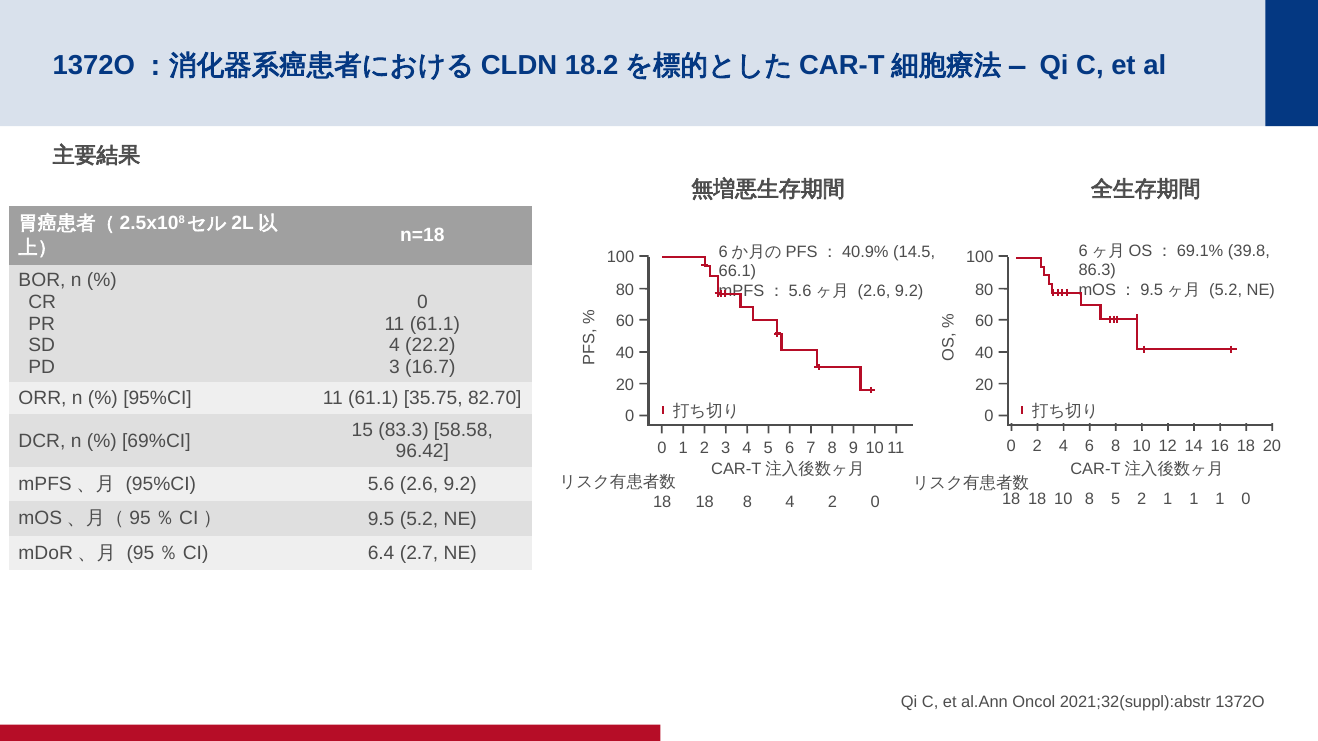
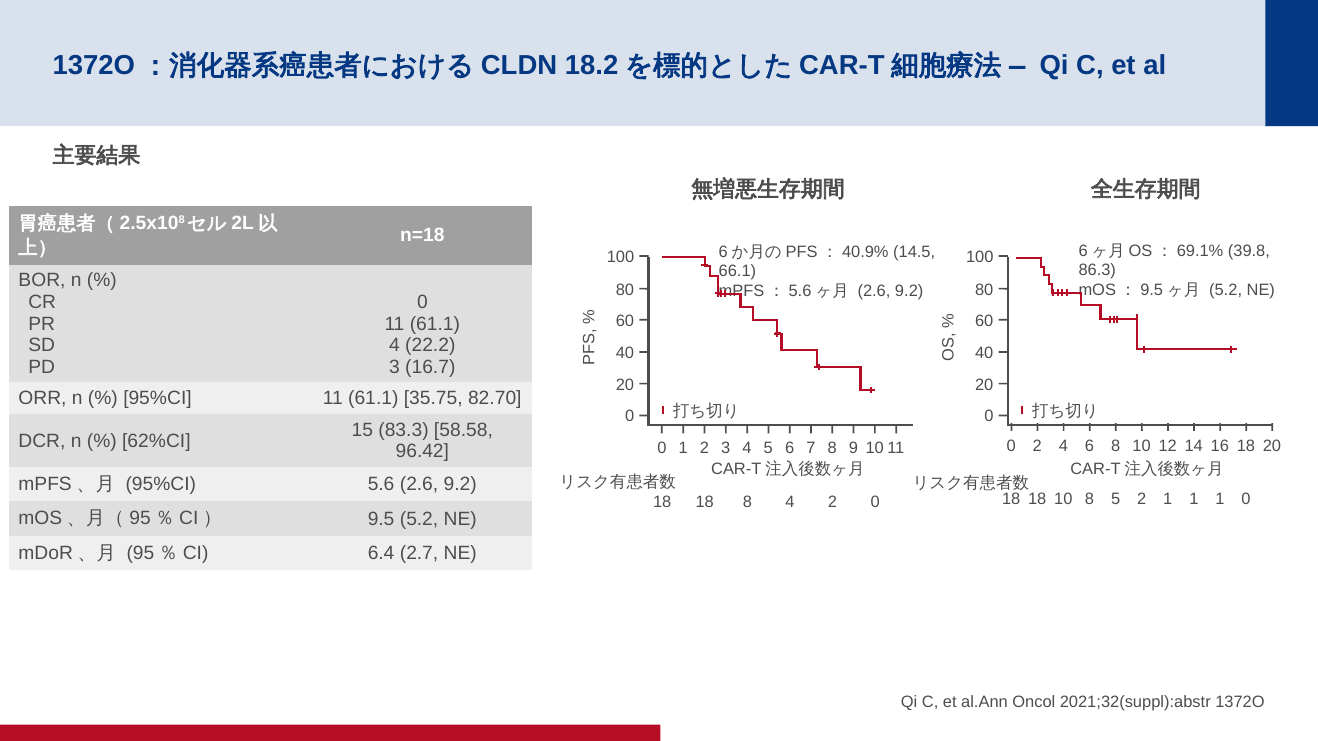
69%CI: 69%CI -> 62%CI (156, 441)
